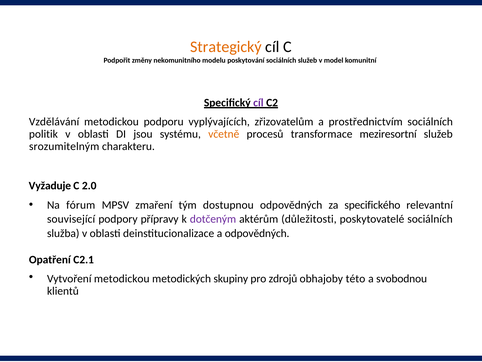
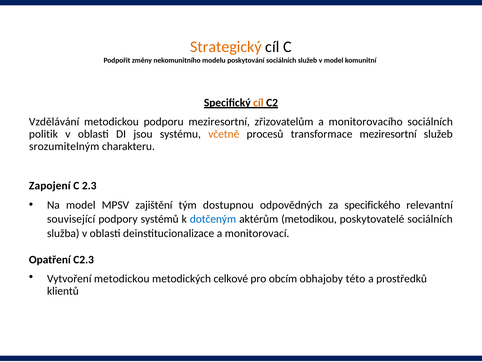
cíl colour: purple -> orange (258, 103)
podporu vyplývajících: vyplývajících -> meziresortní (219, 122)
prostřednictvím: prostřednictvím -> monitorovacího (366, 122)
Vyžaduje: Vyžaduje -> Zapojení (50, 185)
2.0: 2.0 -> 2.3 (89, 185)
Na fórum: fórum -> model (81, 205)
zmaření: zmaření -> zajištění (154, 205)
přípravy: přípravy -> systémů (160, 219)
dotčeným colour: purple -> blue (213, 219)
důležitosti: důležitosti -> metodikou (309, 219)
a odpovědných: odpovědných -> monitorovací (257, 233)
C2.1: C2.1 -> C2.3 (84, 259)
skupiny: skupiny -> celkové (231, 278)
zdrojů: zdrojů -> obcím (283, 278)
svobodnou: svobodnou -> prostředků (402, 278)
